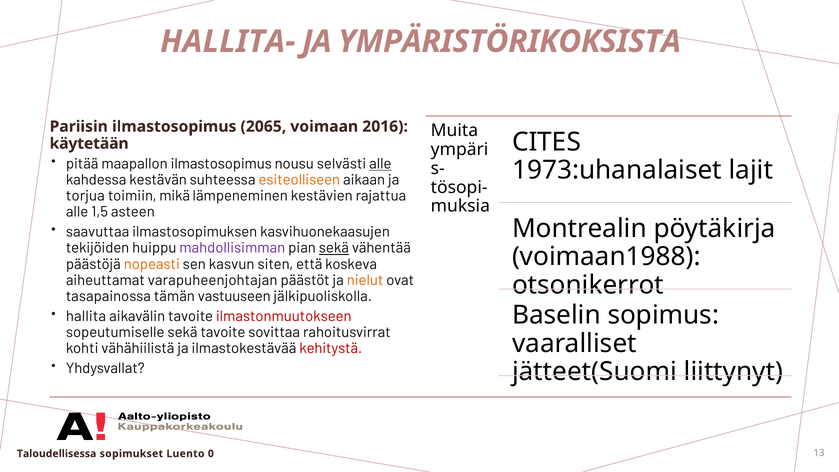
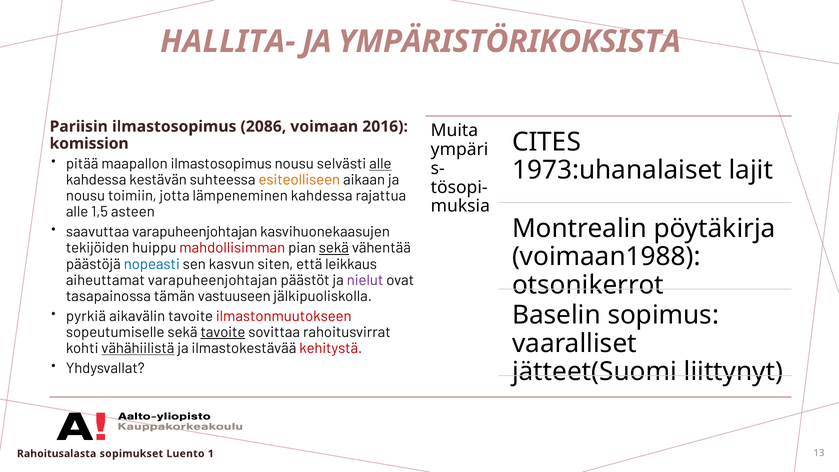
2065: 2065 -> 2086 (263, 127)
käytetään: käytetään -> komission (89, 144)
torjua: torjua -> nousu (85, 196)
mikä: mikä -> jotta (175, 196)
lämpeneminen kestävien: kestävien -> kahdessa (322, 196)
saavuttaa ilmastosopimuksen: ilmastosopimuksen -> varapuheenjohtajan (195, 232)
mahdollisimman colour: purple -> red (232, 248)
nopeasti colour: orange -> blue (152, 264)
koskeva: koskeva -> leikkaus (351, 264)
nielut colour: orange -> purple (365, 280)
hallita: hallita -> pyrkiä (86, 316)
tavoite underline: none -> present (223, 332)
vähähiilistä underline: none -> present (138, 348)
Taloudellisessa: Taloudellisessa -> Rahoitusalasta (57, 454)
0: 0 -> 1 (211, 454)
